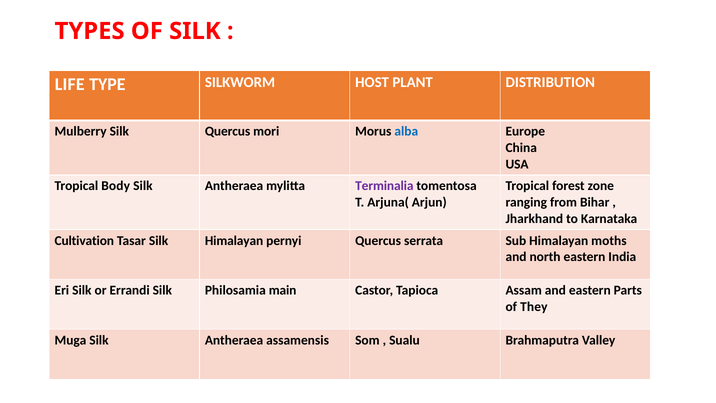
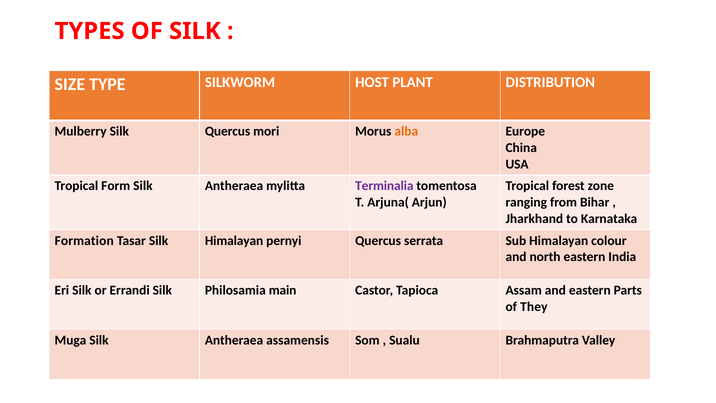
LIFE: LIFE -> SIZE (70, 84)
alba colour: blue -> orange (406, 131)
Body: Body -> Form (116, 186)
Cultivation: Cultivation -> Formation (84, 240)
moths: moths -> colour (609, 240)
